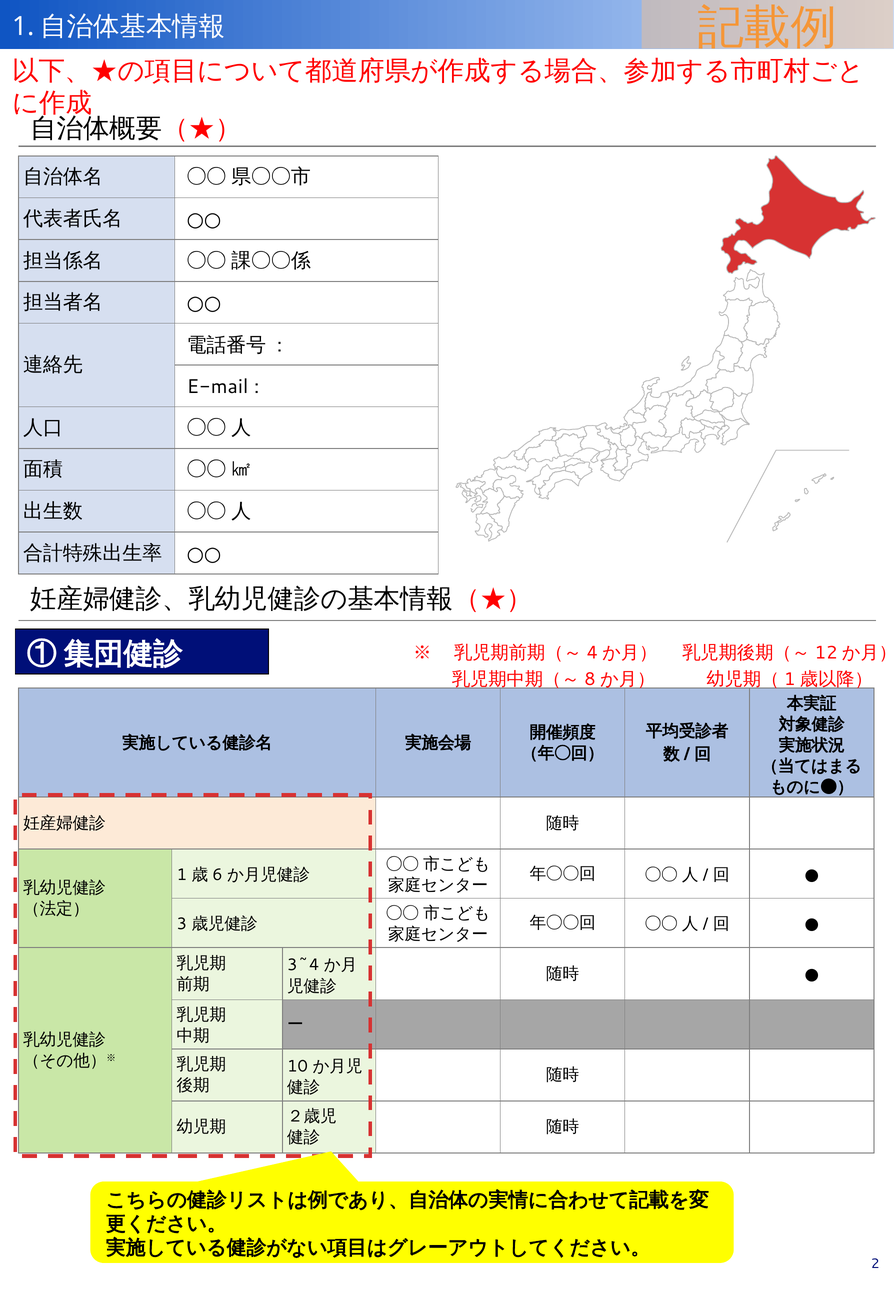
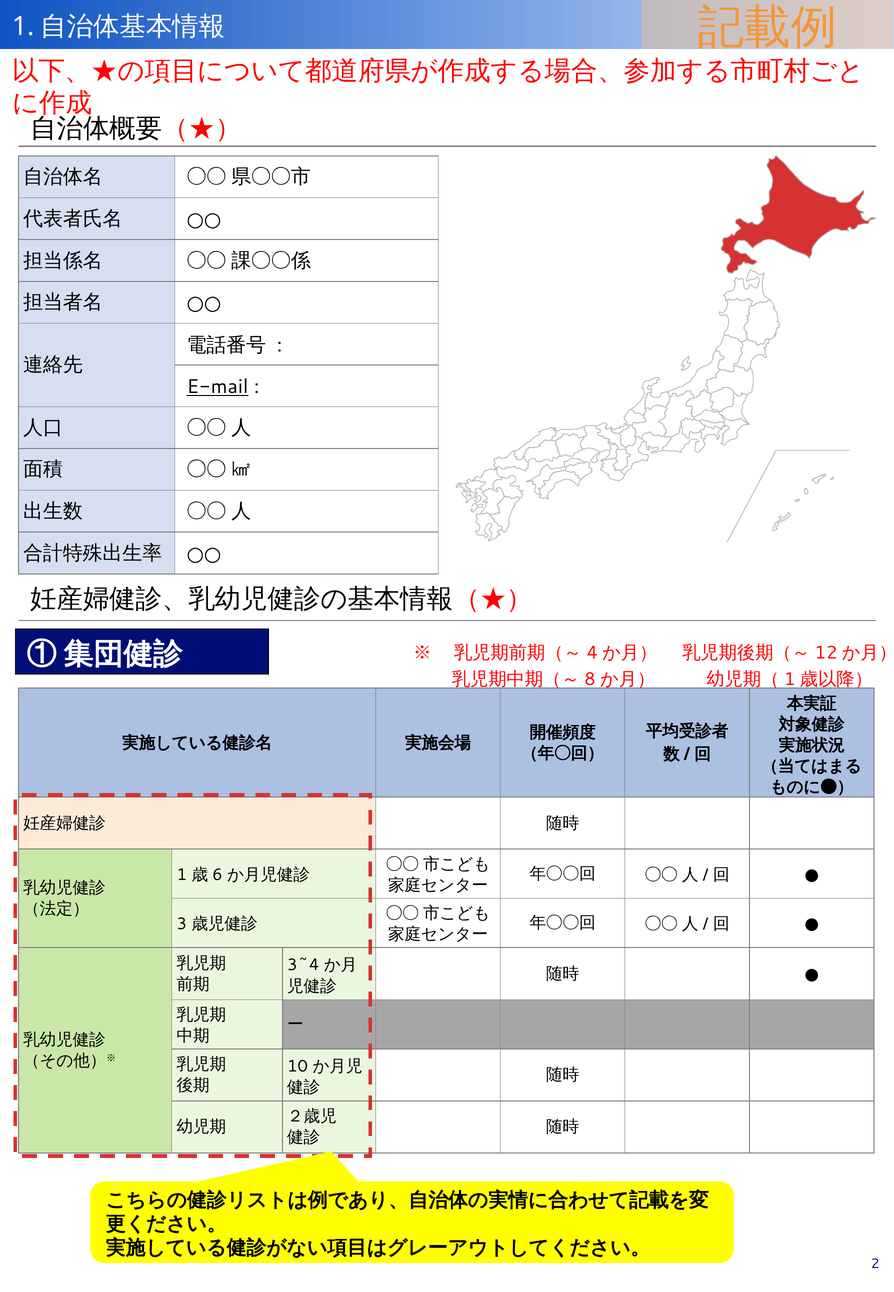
E-mail underline: none -> present (218, 387)
